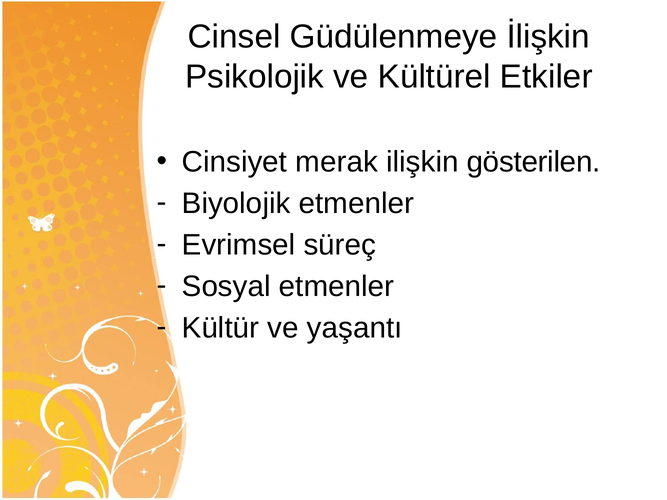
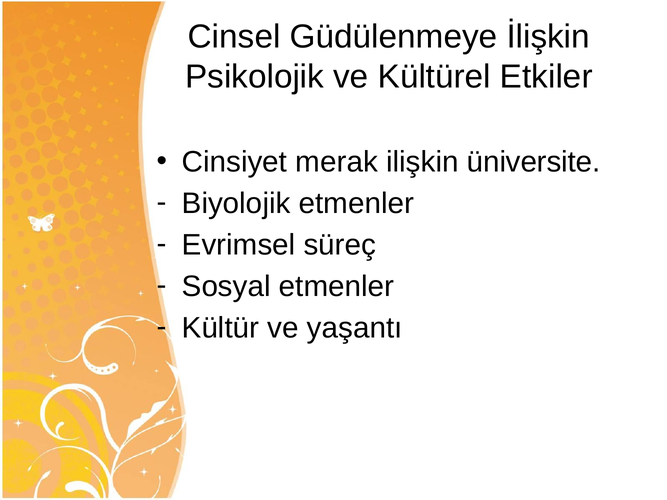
gösterilen: gösterilen -> üniversite (534, 162)
